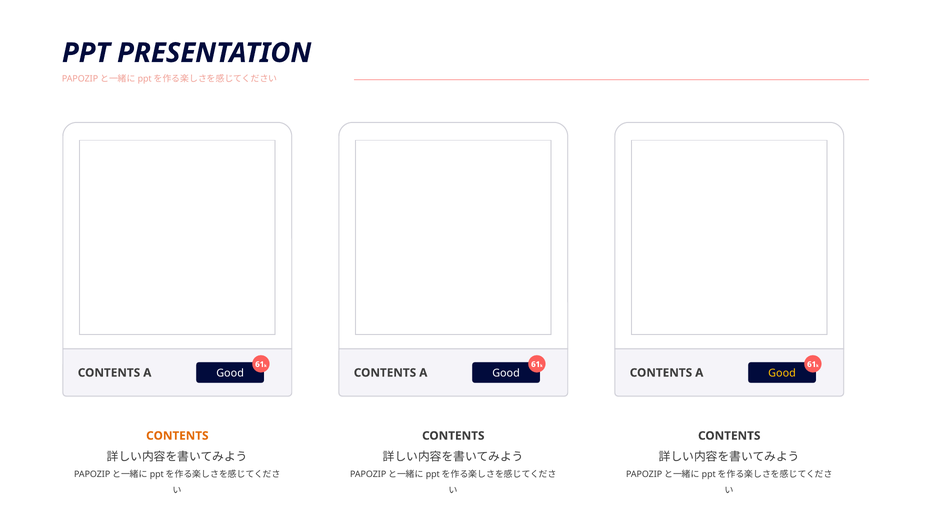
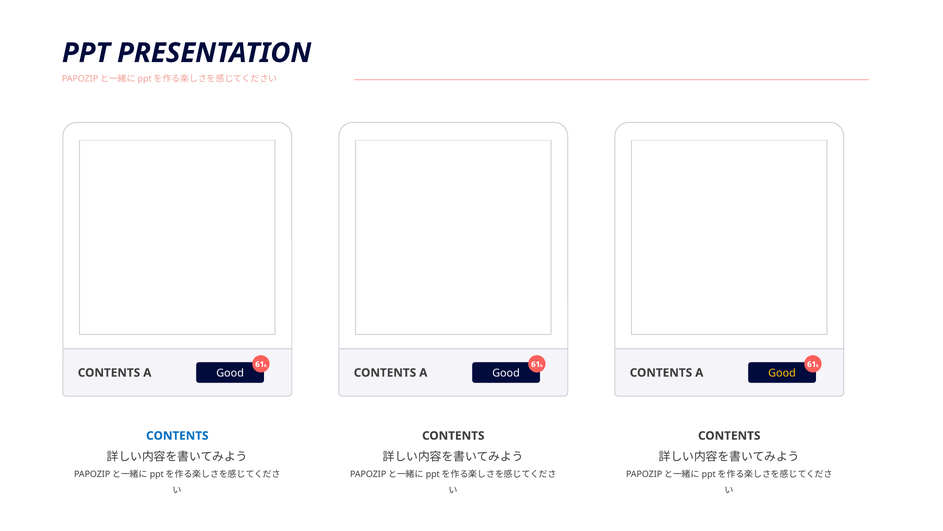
CONTENTS colour: orange -> blue (177, 435)
